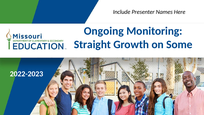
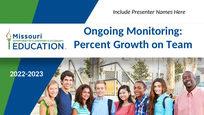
Straight: Straight -> Percent (92, 44)
Some: Some -> Team (179, 44)
